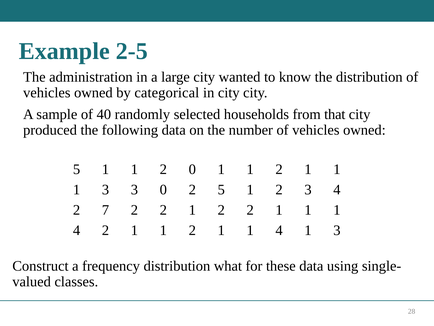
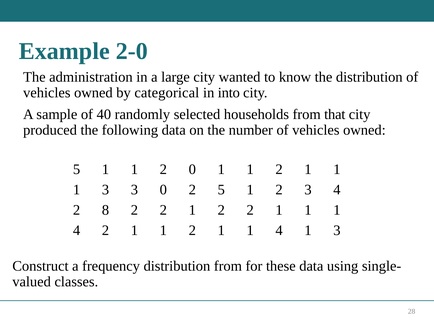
2-5: 2-5 -> 2-0 (132, 51)
in city: city -> into (229, 93)
7: 7 -> 8 (106, 210)
distribution what: what -> from (228, 266)
